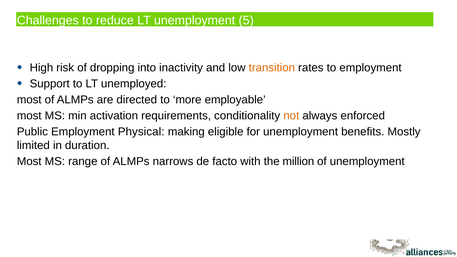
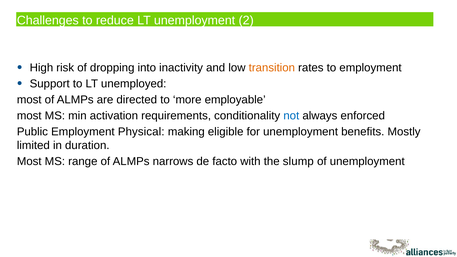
5: 5 -> 2 (246, 20)
not colour: orange -> blue (291, 116)
million: million -> slump (298, 161)
